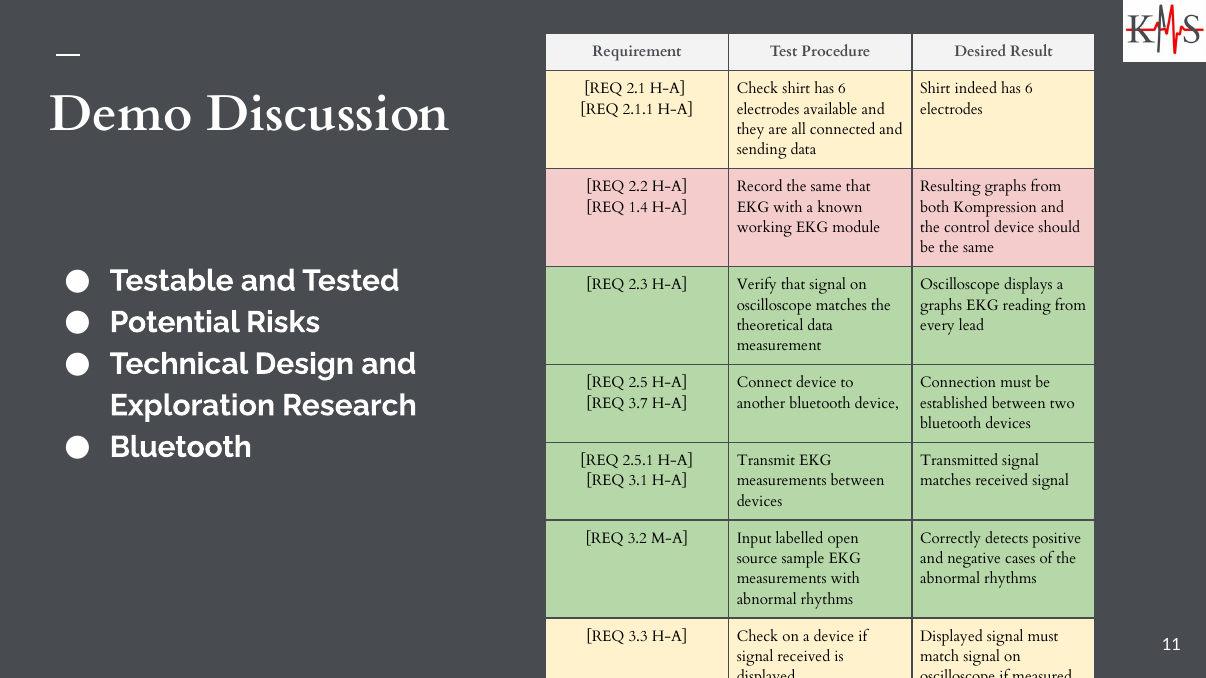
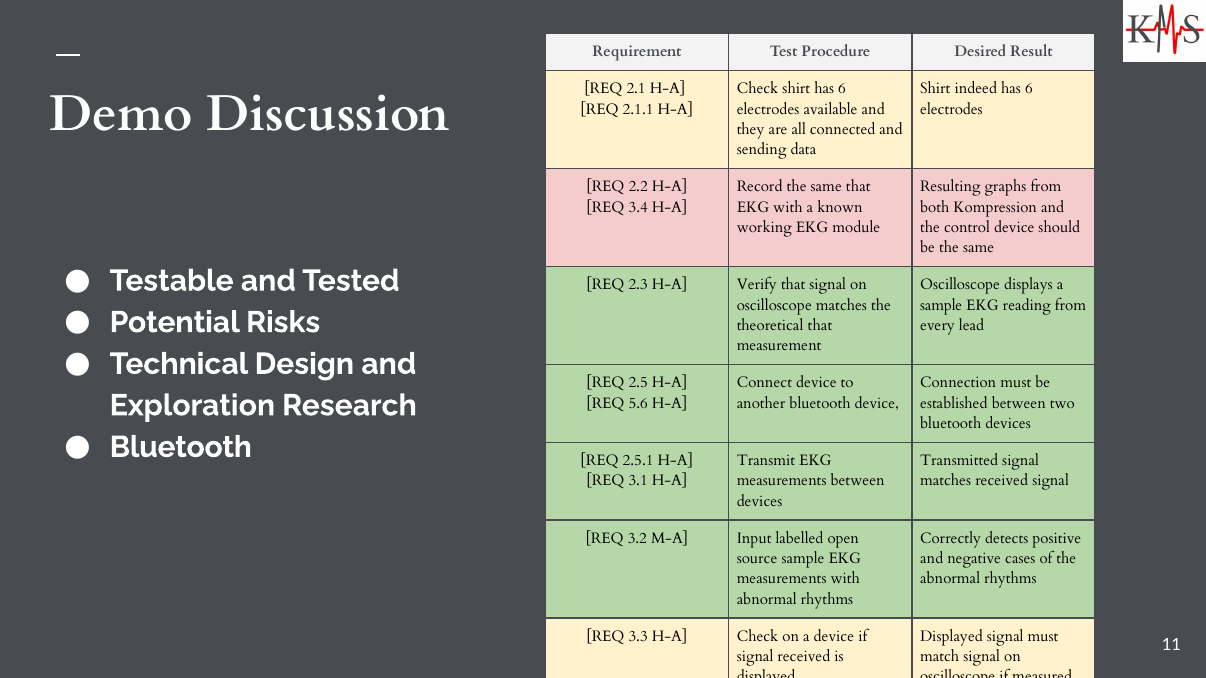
1.4: 1.4 -> 3.4 (638, 207)
graphs: graphs -> sample (941, 305)
theoretical data: data -> that (820, 326)
3.7: 3.7 -> 5.6 (638, 403)
